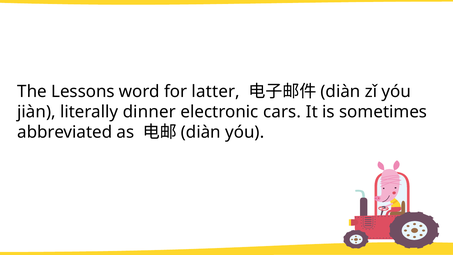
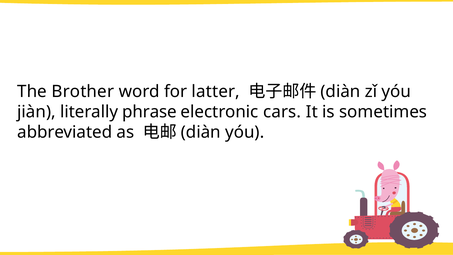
Lessons: Lessons -> Brother (83, 91)
dinner: dinner -> phrase (149, 112)
